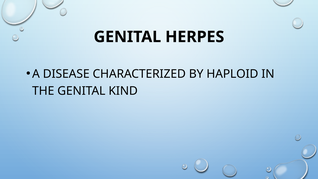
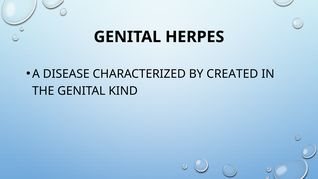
HAPLOID: HAPLOID -> CREATED (232, 74)
